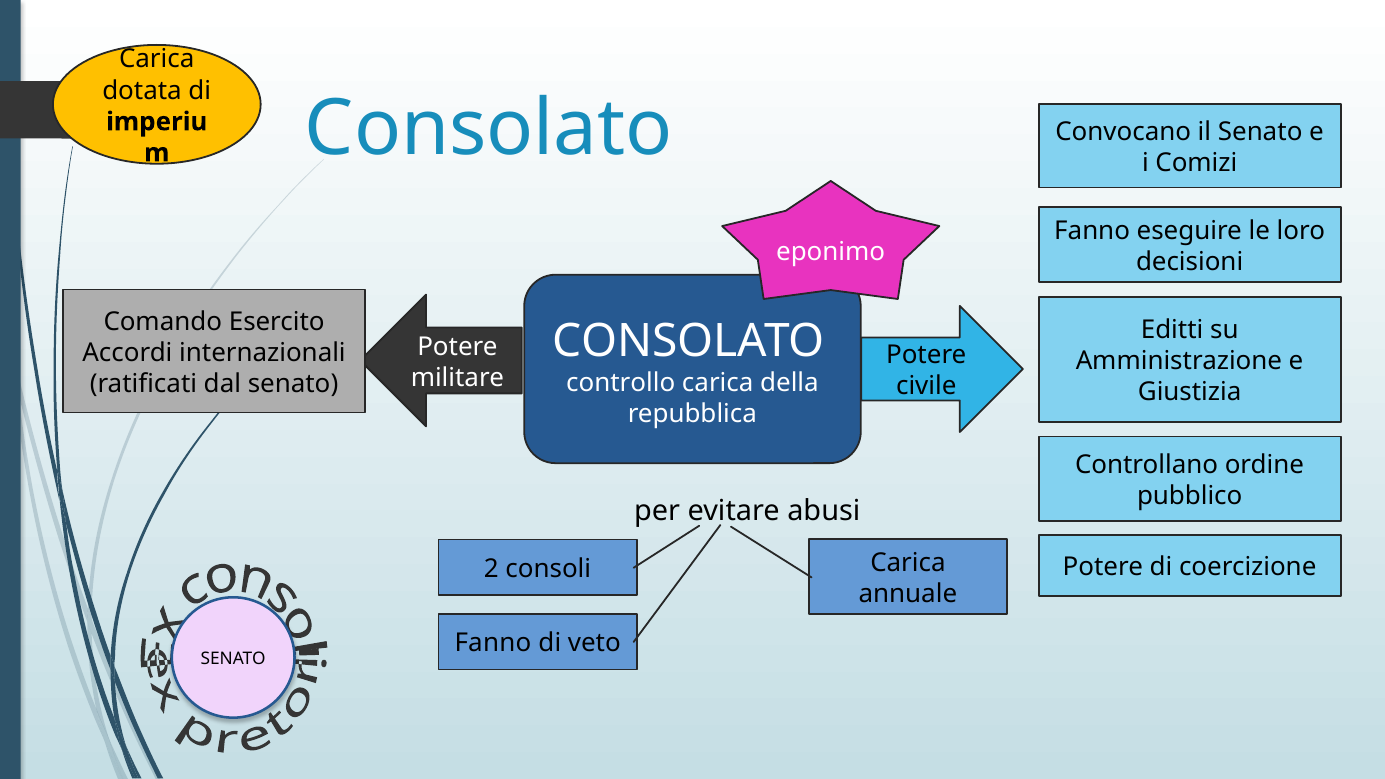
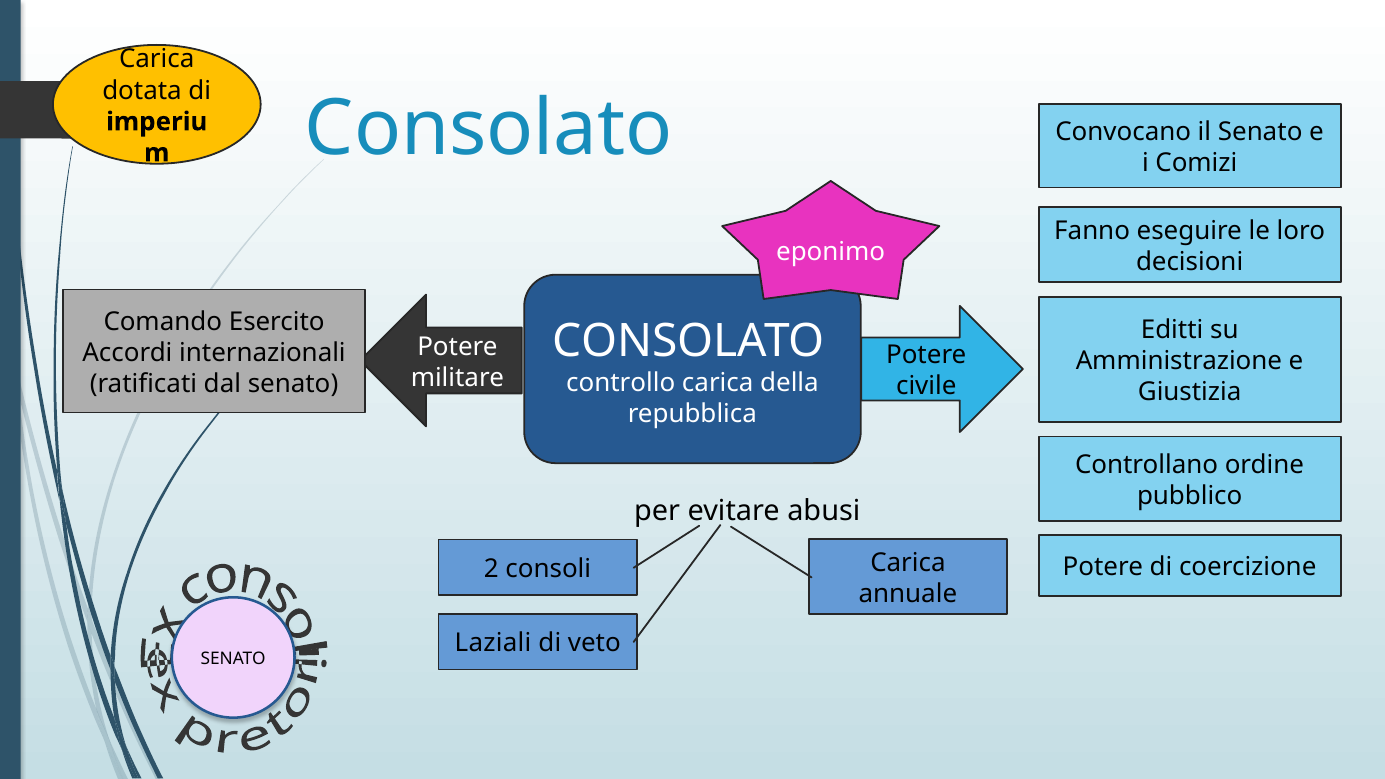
Fanno: Fanno -> Laziali (493, 643)
